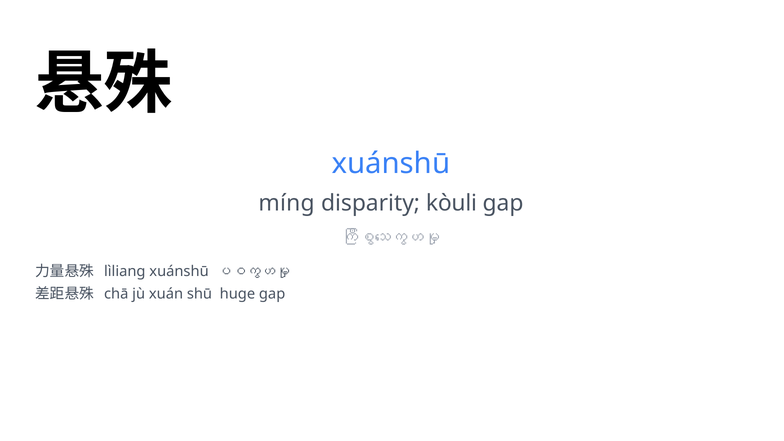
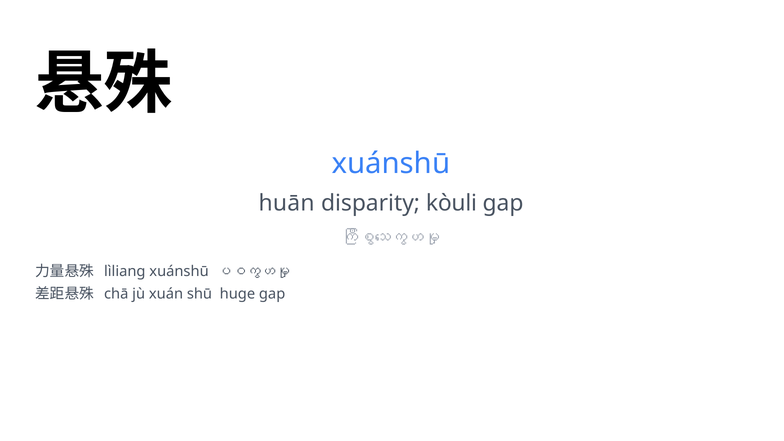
míng: míng -> huān (287, 203)
